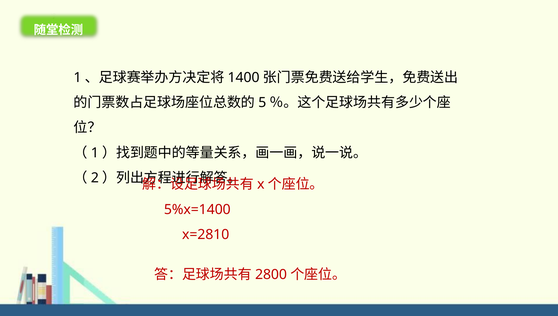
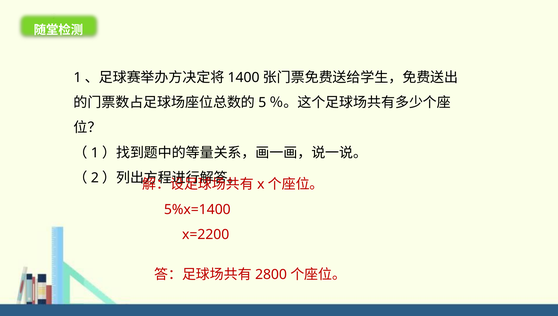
x=2810: x=2810 -> x=2200 (206, 235)
